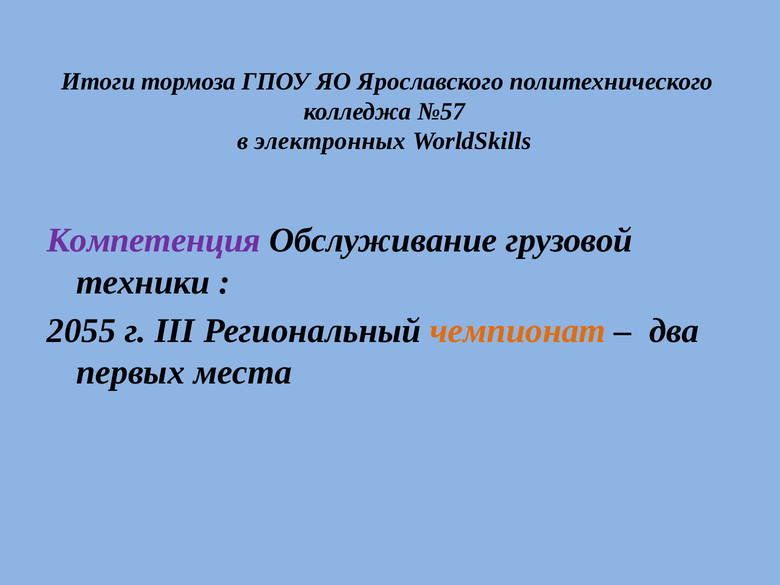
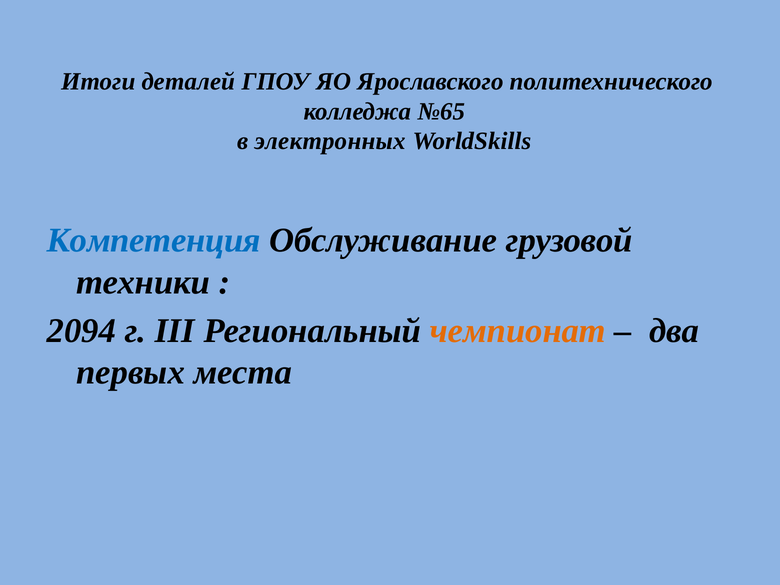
тормоза: тормоза -> деталей (188, 82)
№57: №57 -> №65 (441, 111)
Компетенция colour: purple -> blue (154, 240)
2055: 2055 -> 2094 (81, 331)
